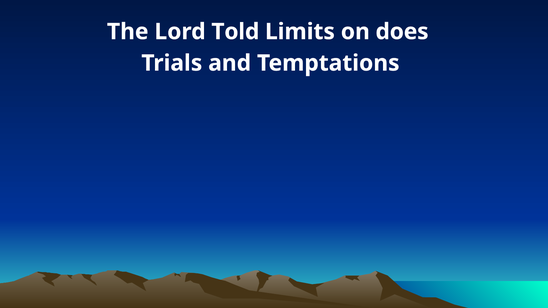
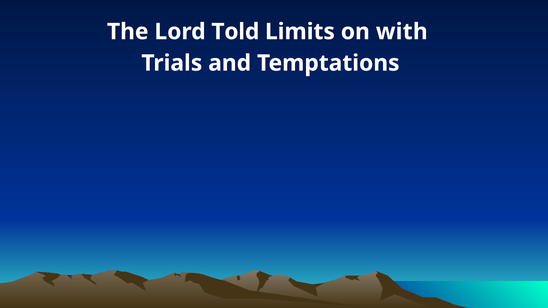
does: does -> with (402, 32)
